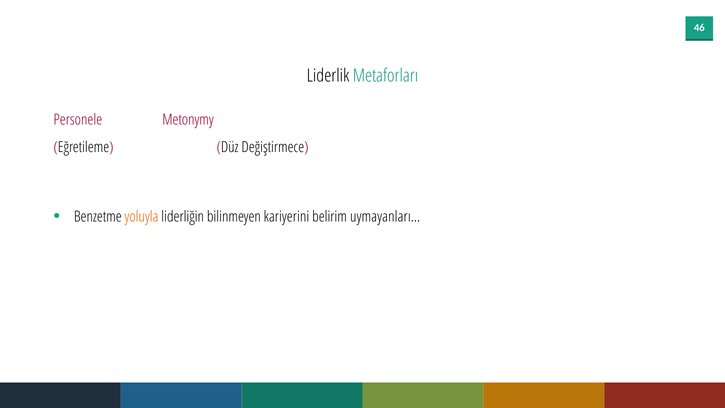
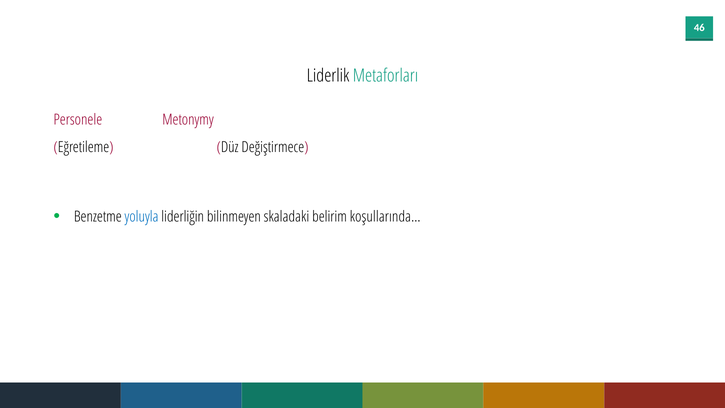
yoluyla colour: orange -> blue (142, 217)
kariyerini: kariyerini -> skaladaki (286, 217)
uymayanları…: uymayanları… -> koşullarında… (385, 217)
